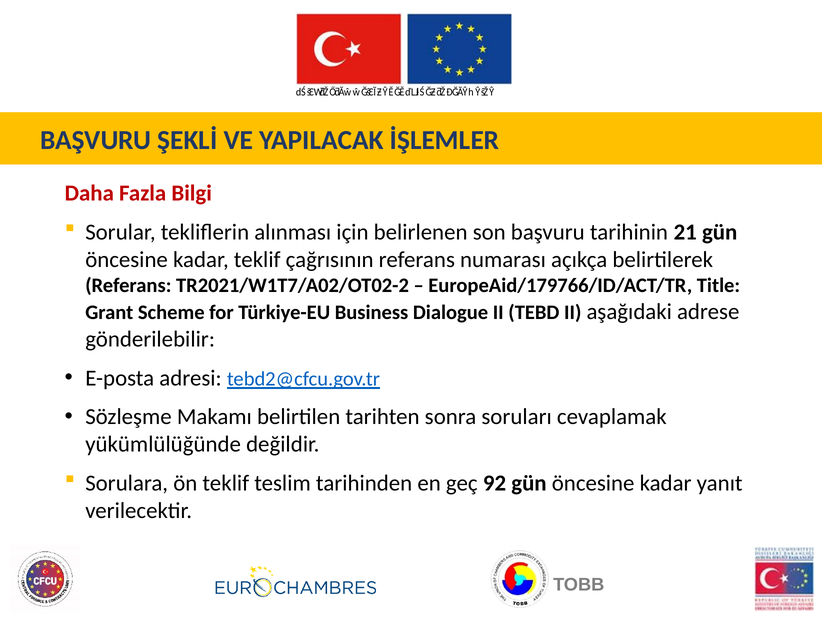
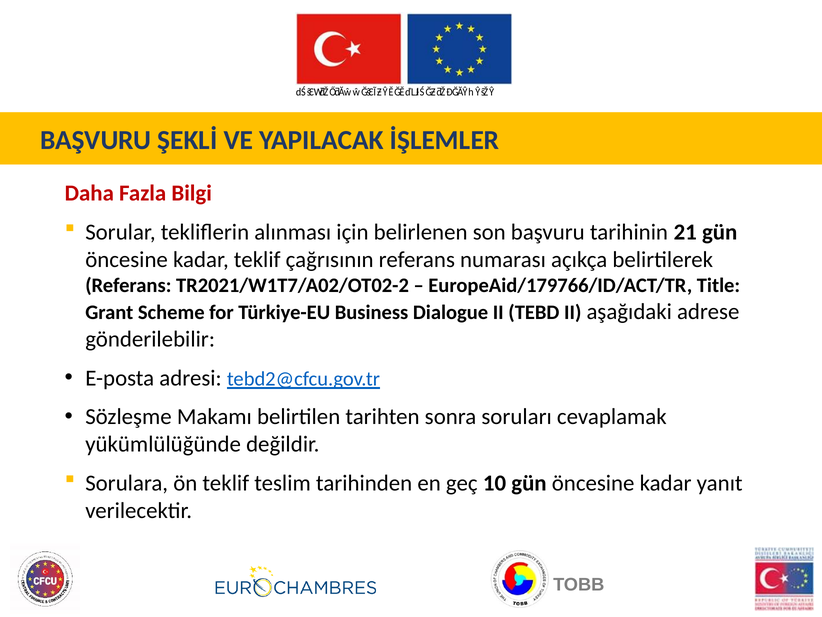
92: 92 -> 10 (495, 483)
